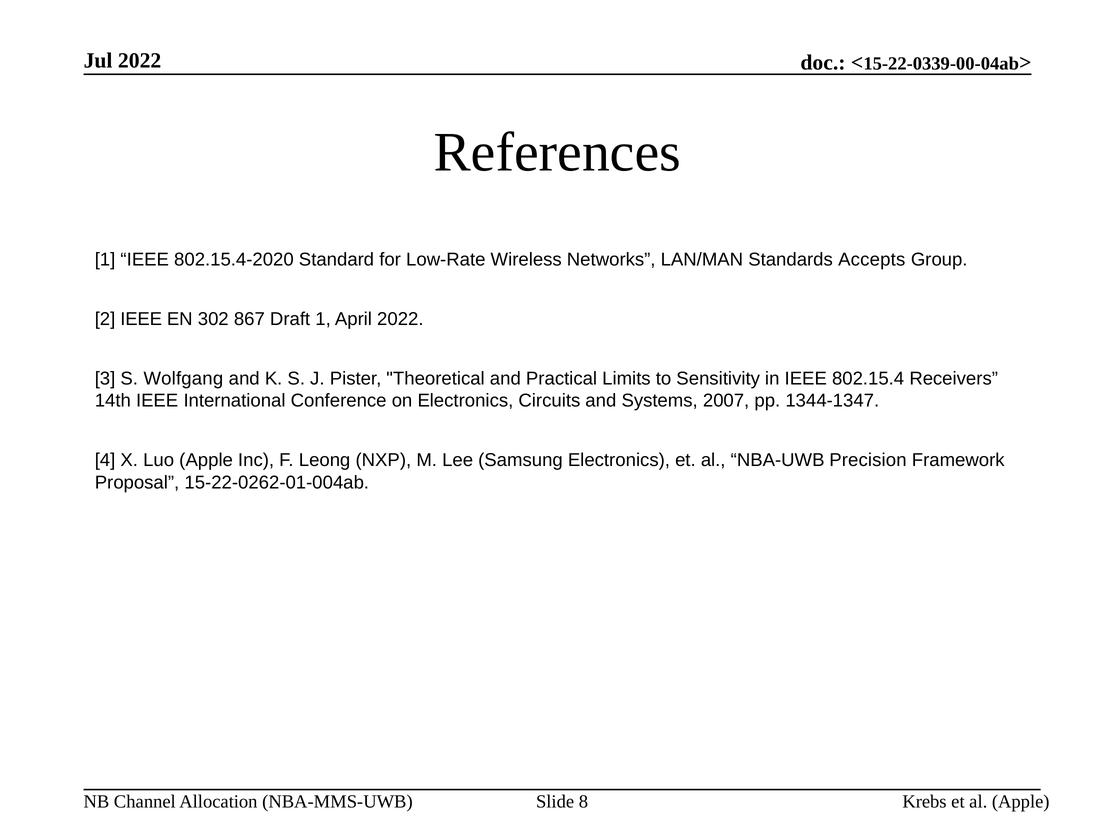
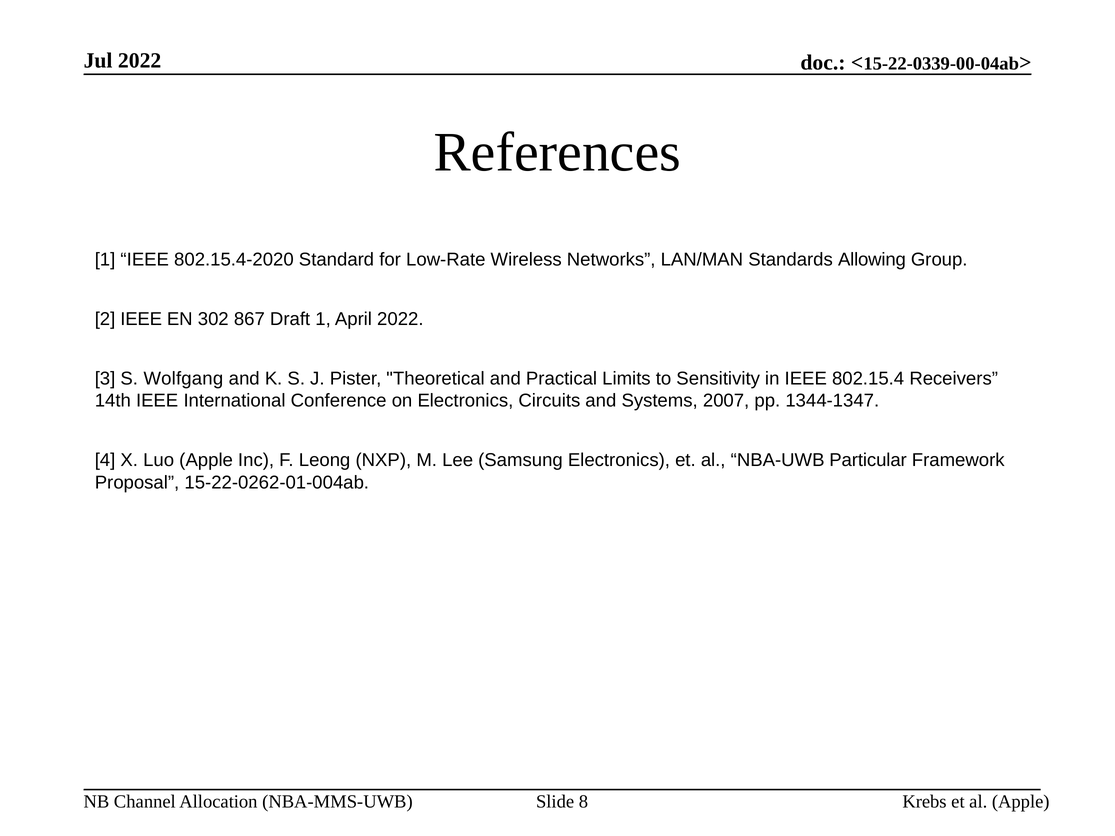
Accepts: Accepts -> Allowing (872, 260)
Precision: Precision -> Particular (868, 460)
